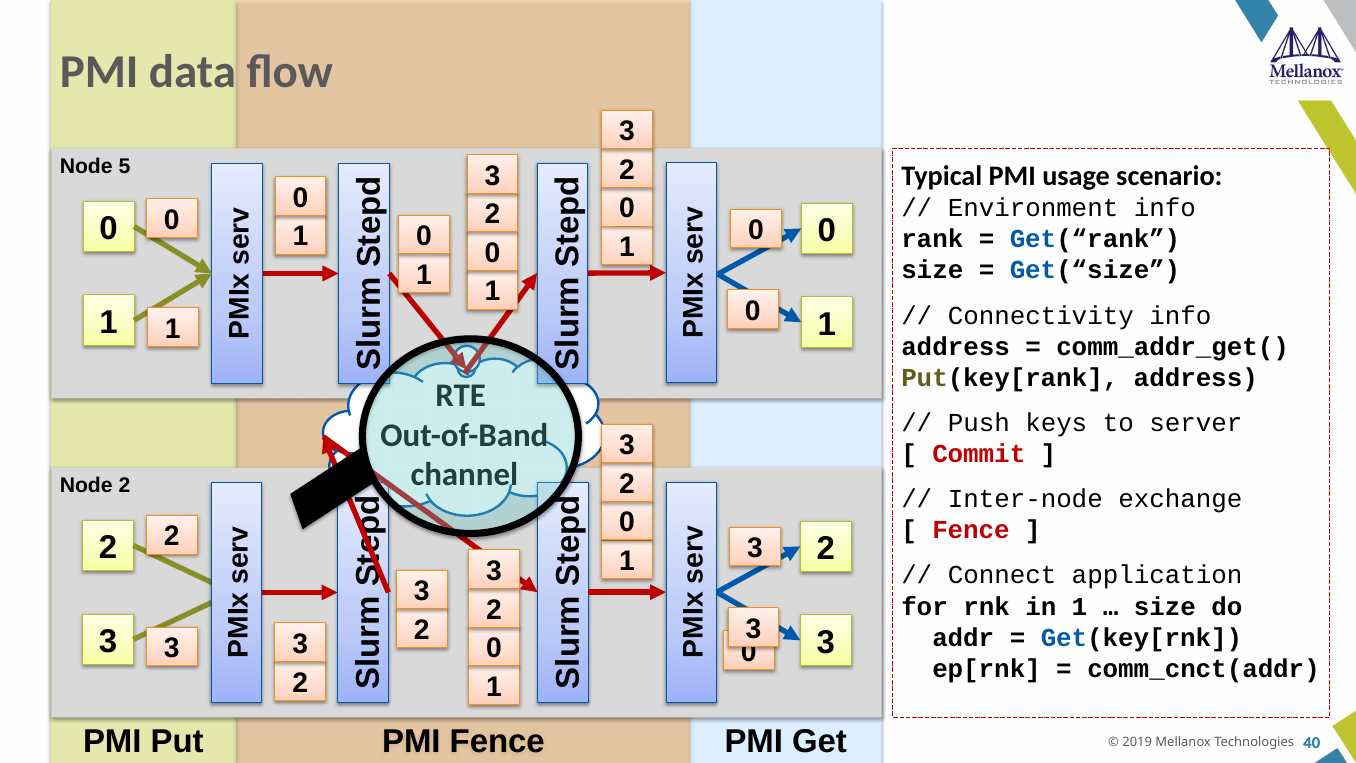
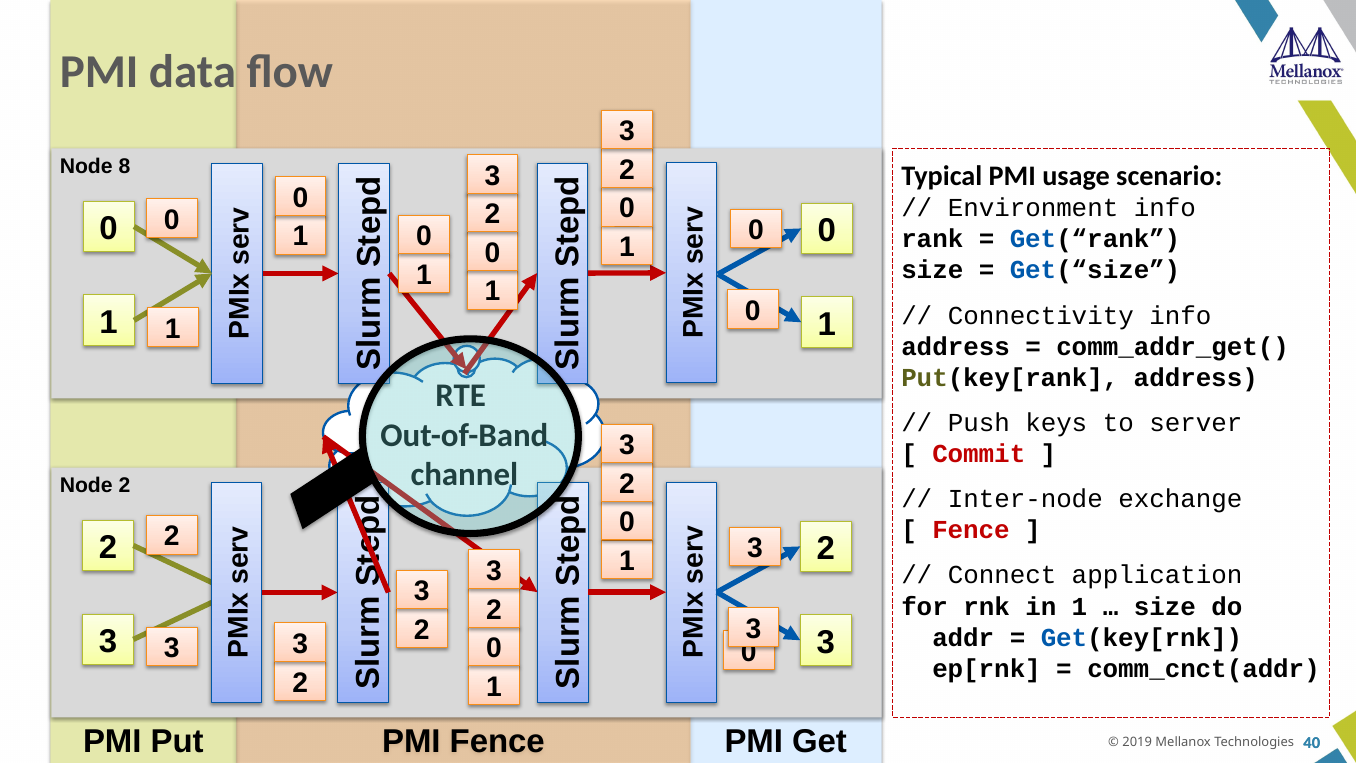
5: 5 -> 8 (124, 167)
